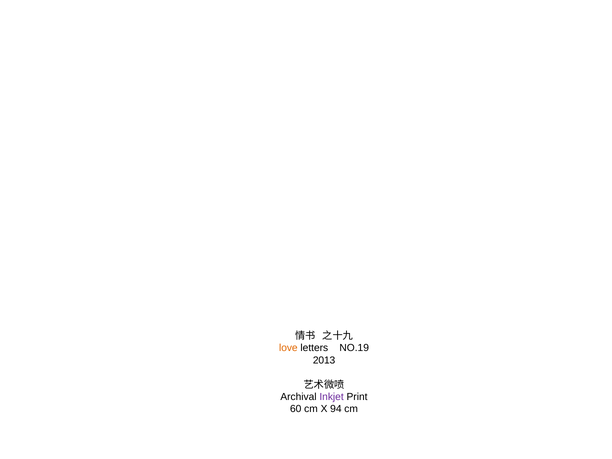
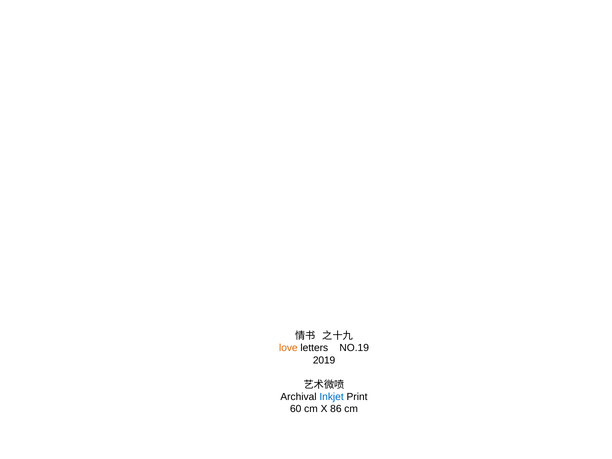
2013: 2013 -> 2019 (324, 360)
Inkjet colour: purple -> blue (332, 397)
94: 94 -> 86 (336, 409)
